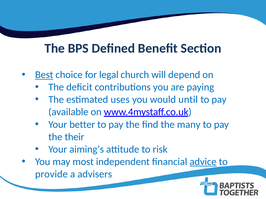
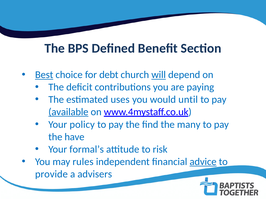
legal: legal -> debt (109, 75)
will underline: none -> present (159, 75)
available underline: none -> present (68, 112)
better: better -> policy (82, 125)
their: their -> have (74, 137)
aiming’s: aiming’s -> formal’s (87, 150)
most: most -> rules (83, 162)
